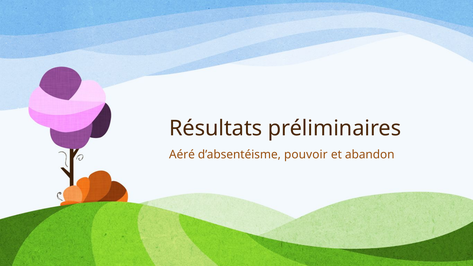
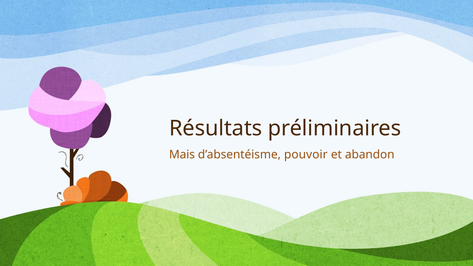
Aéré: Aéré -> Mais (182, 155)
